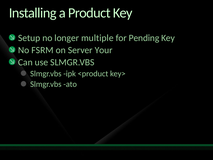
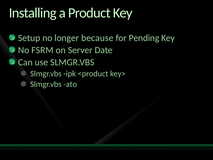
multiple: multiple -> because (97, 38)
Your: Your -> Date (104, 50)
